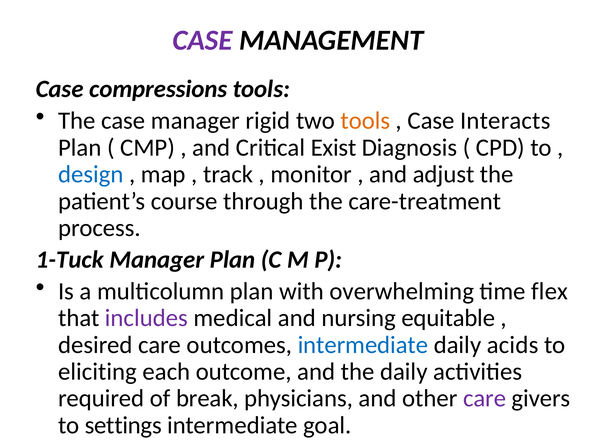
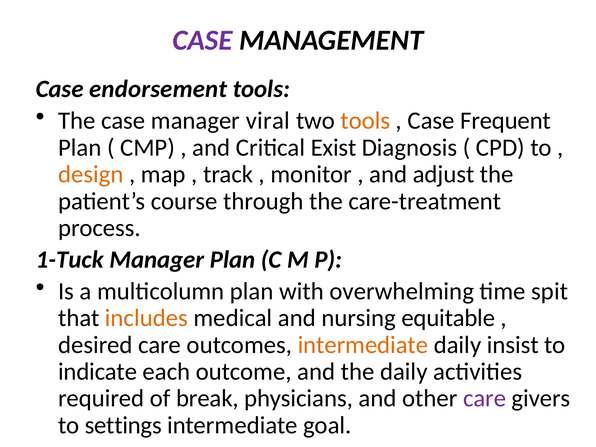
compressions: compressions -> endorsement (158, 89)
rigid: rigid -> viral (268, 121)
Interacts: Interacts -> Frequent (505, 121)
design colour: blue -> orange (91, 174)
flex: flex -> spit (550, 291)
includes colour: purple -> orange (146, 318)
intermediate colour: blue -> orange (363, 345)
acids: acids -> insist (513, 345)
eliciting: eliciting -> indicate (98, 372)
